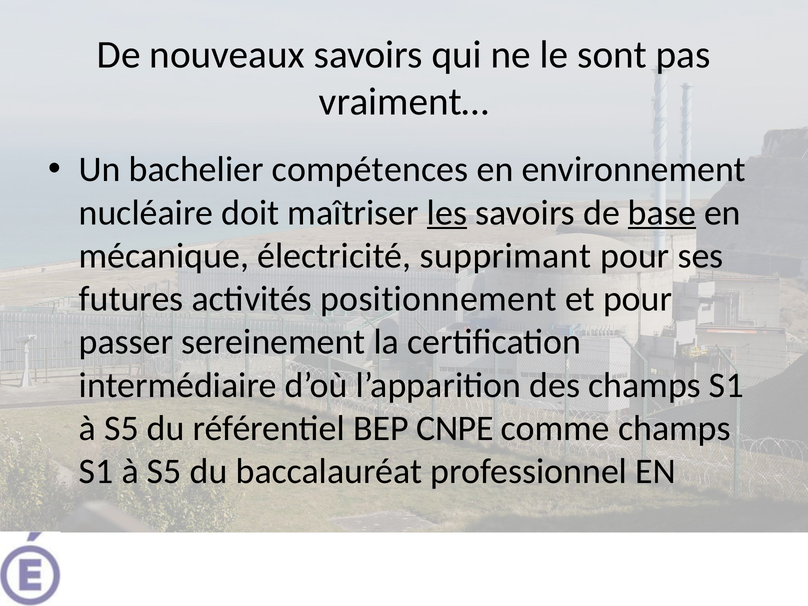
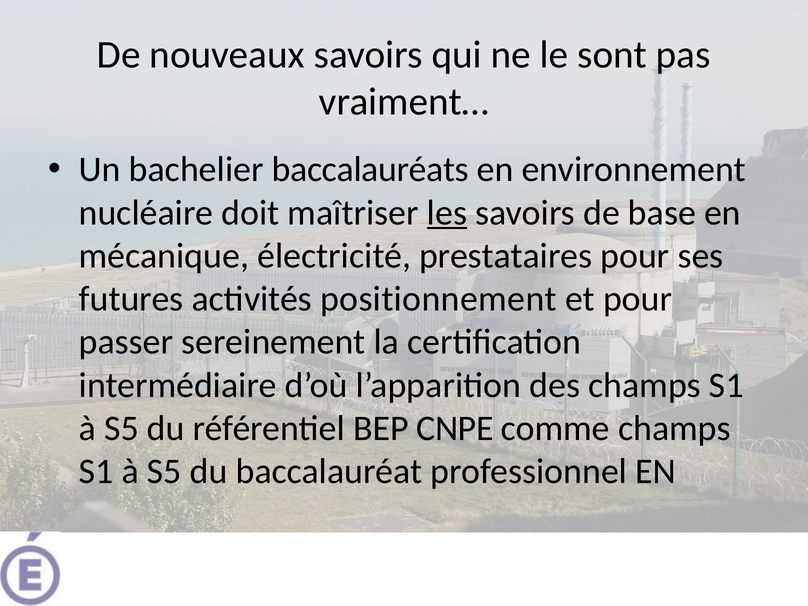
compétences: compétences -> baccalauréats (370, 170)
base underline: present -> none (662, 213)
supprimant: supprimant -> prestataires (506, 256)
